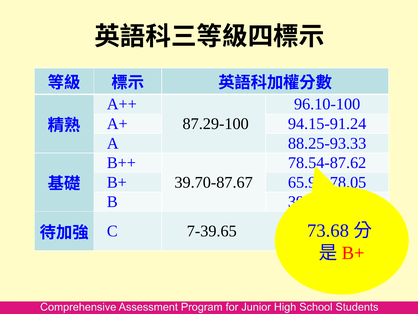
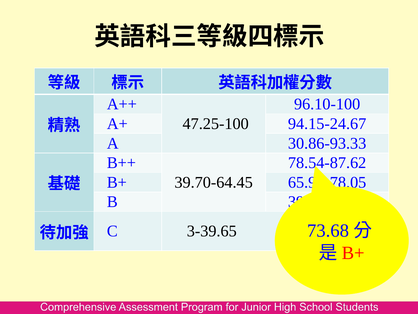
87.29-100: 87.29-100 -> 47.25-100 (216, 124)
94.15-91.24: 94.15-91.24 -> 94.15-24.67 (327, 124)
88.25-93.33: 88.25-93.33 -> 30.86-93.33 (327, 143)
39.70-87.67: 39.70-87.67 -> 39.70-64.45 (214, 182)
7-39.65: 7-39.65 -> 3-39.65 (212, 231)
